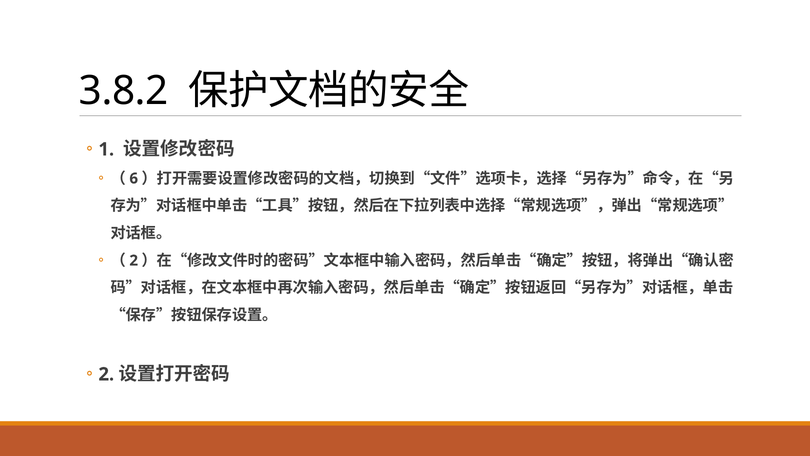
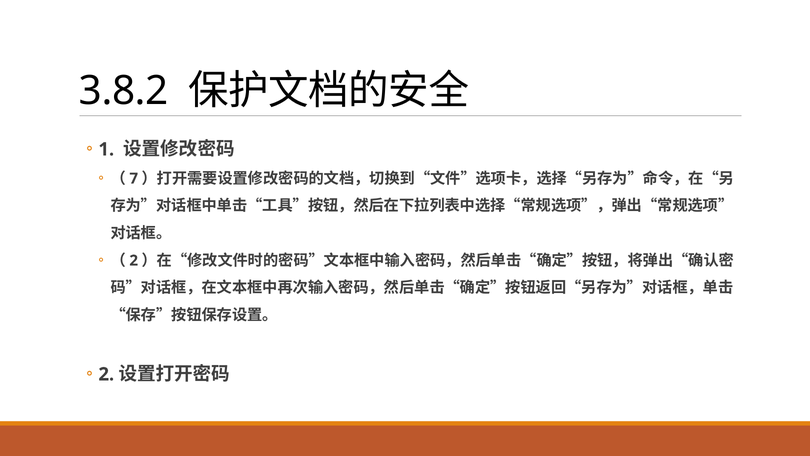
6: 6 -> 7 (134, 178)
